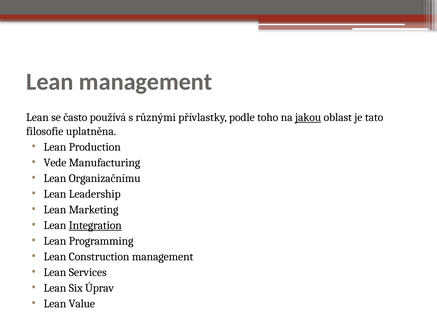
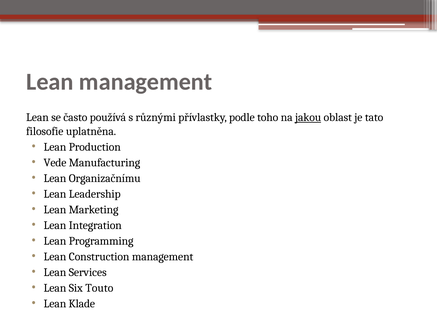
Integration underline: present -> none (95, 225)
Úprav: Úprav -> Touto (99, 288)
Value: Value -> Klade (82, 303)
